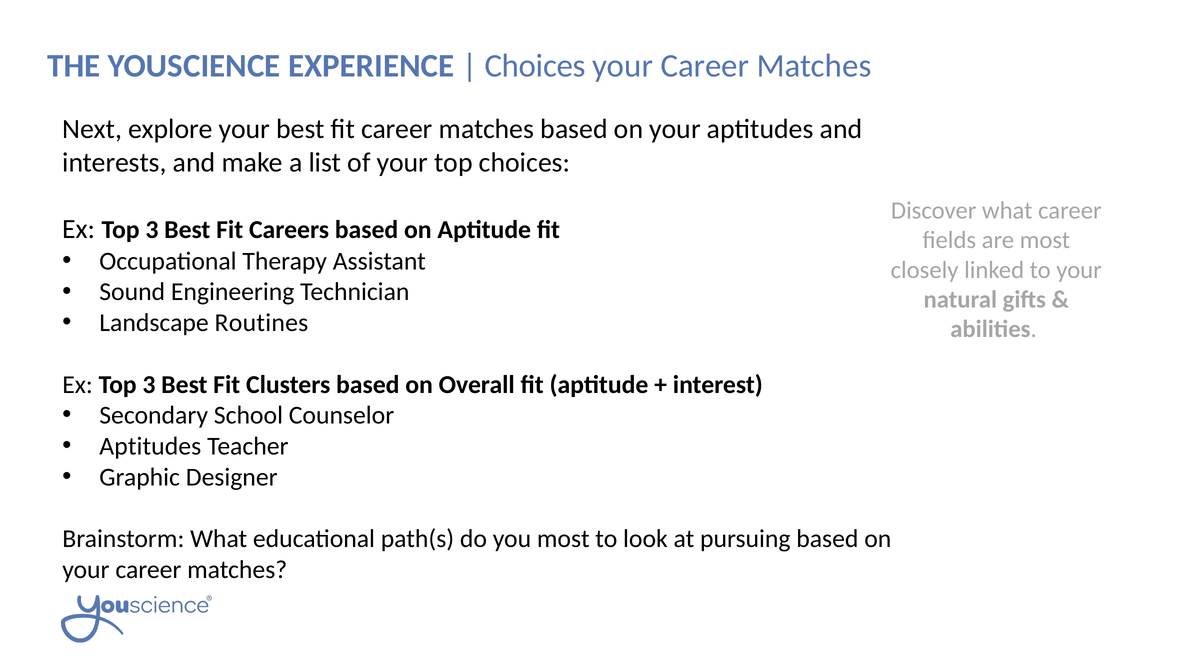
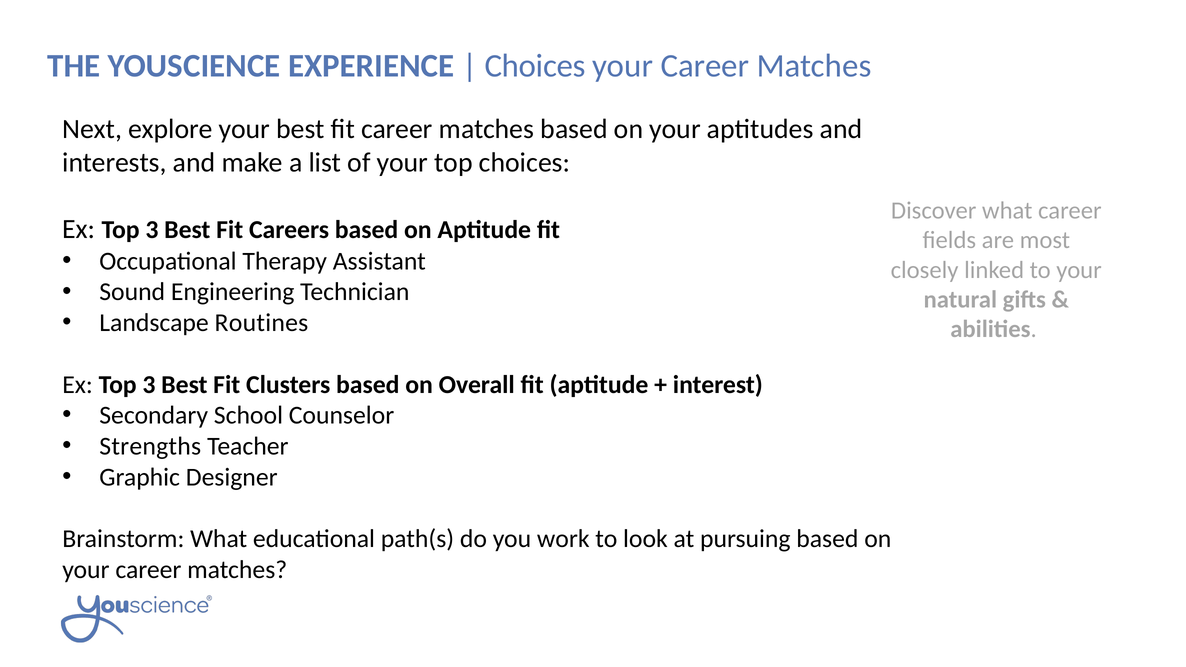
Aptitudes: Aptitudes -> Strengths (150, 446)
you most: most -> work (563, 539)
